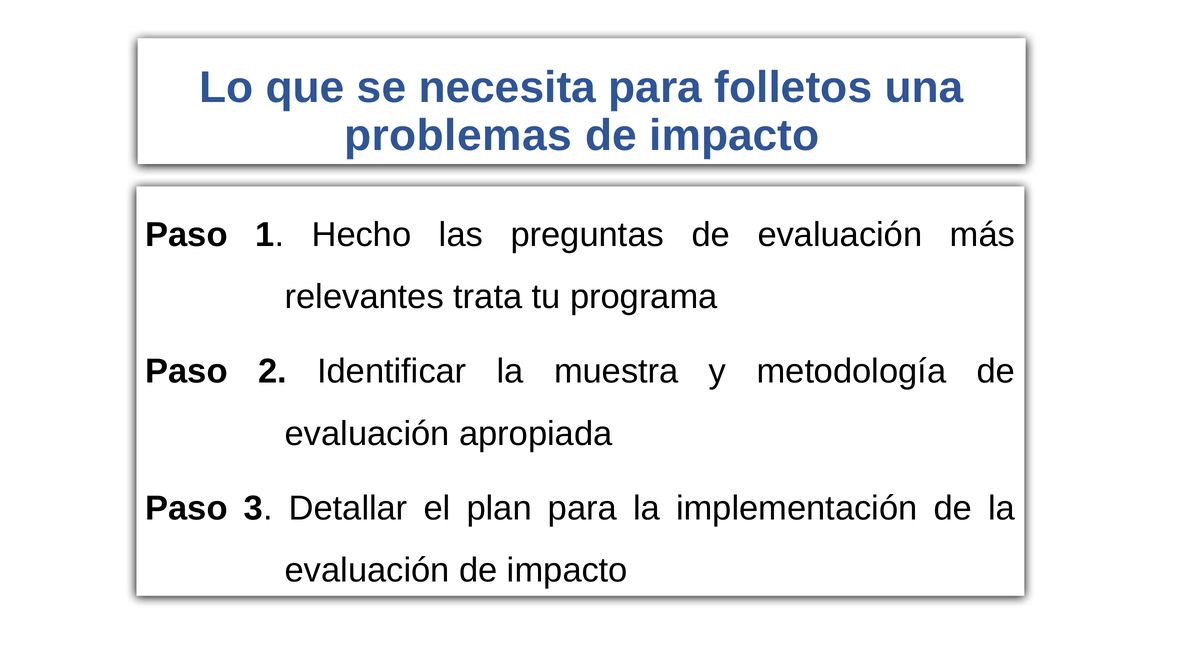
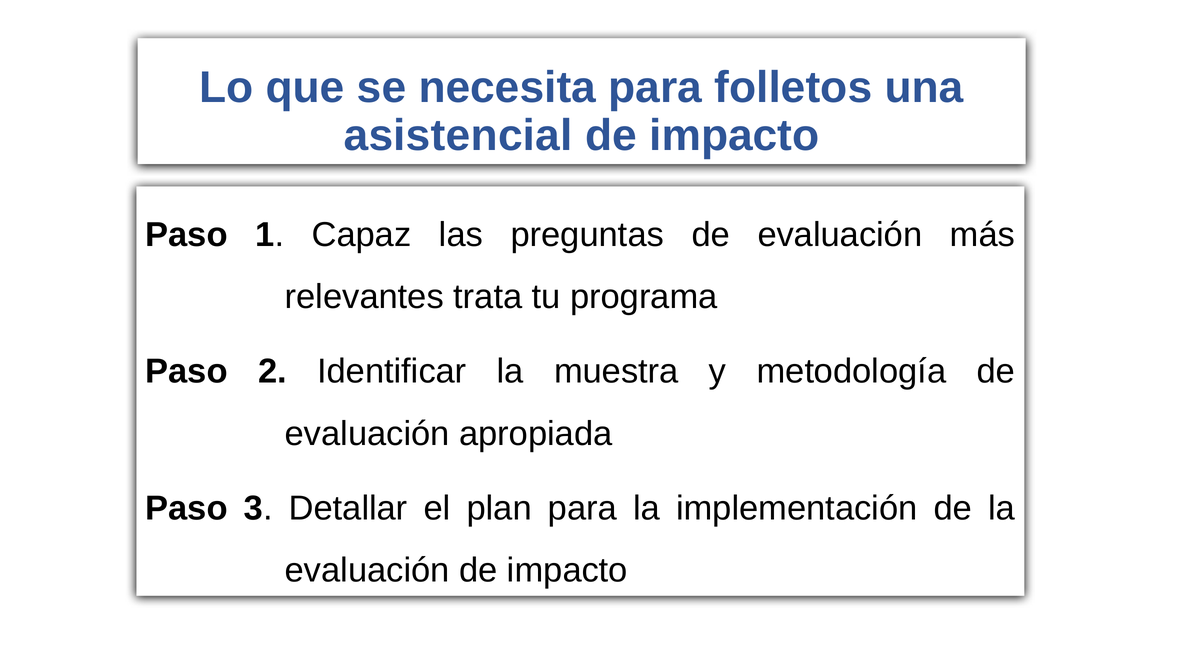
problemas: problemas -> asistencial (458, 135)
Hecho: Hecho -> Capaz (362, 235)
